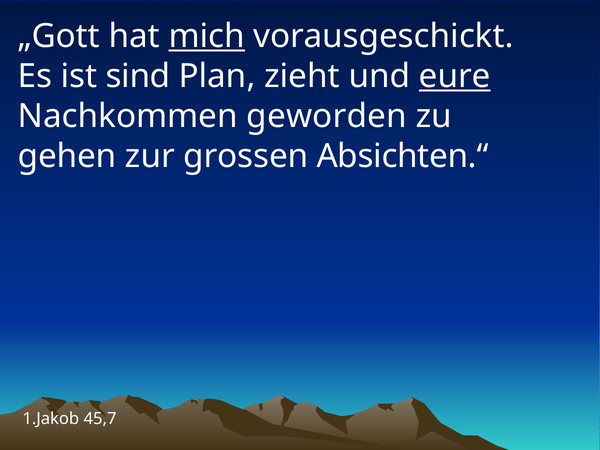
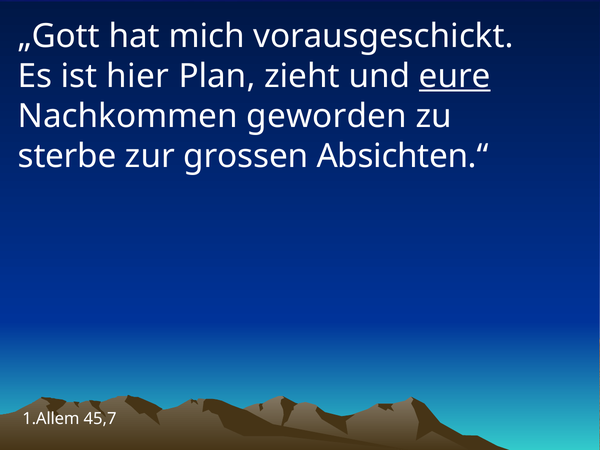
mich underline: present -> none (207, 36)
sind: sind -> hier (138, 76)
gehen: gehen -> sterbe (67, 156)
1.Jakob: 1.Jakob -> 1.Allem (51, 419)
